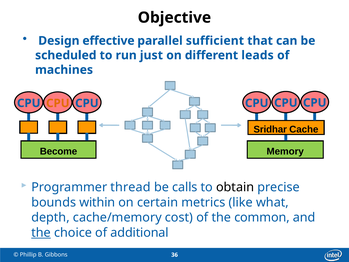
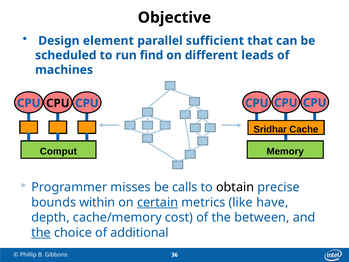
effective: effective -> element (108, 41)
just: just -> find (152, 55)
CPU colour: orange -> black (58, 103)
Become: Become -> Comput (58, 151)
thread: thread -> misses (131, 187)
certain underline: none -> present (158, 202)
what: what -> have (272, 202)
common: common -> between (262, 217)
